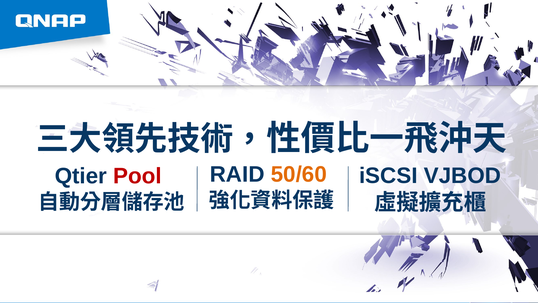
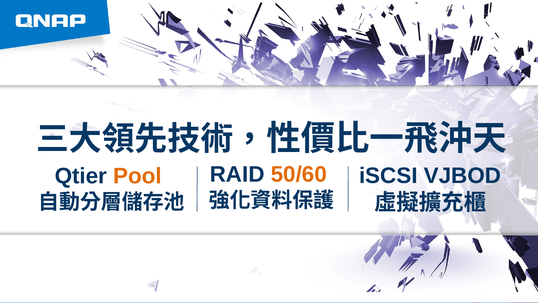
Pool colour: red -> orange (137, 176)
